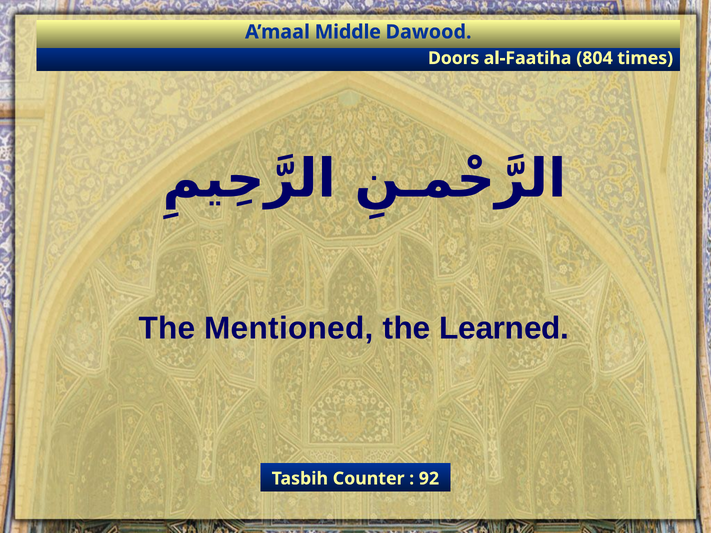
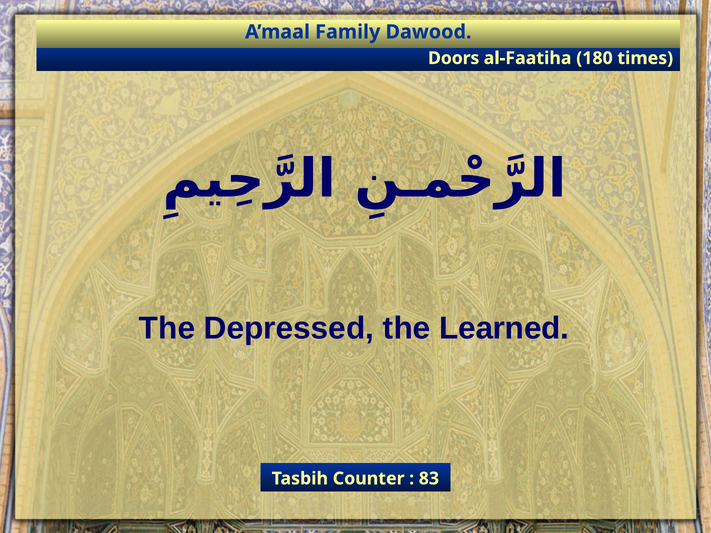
Middle: Middle -> Family (348, 32)
804: 804 -> 180 (594, 58)
Mentioned: Mentioned -> Depressed (289, 328)
92: 92 -> 83 (429, 479)
